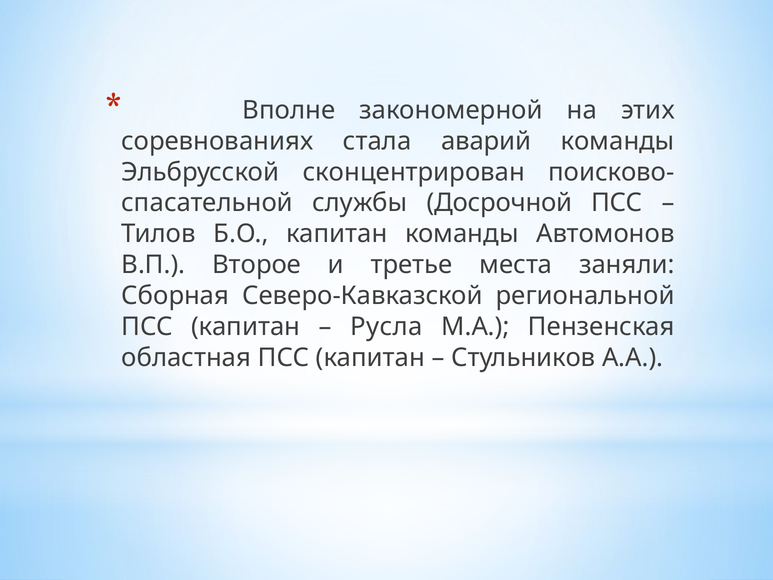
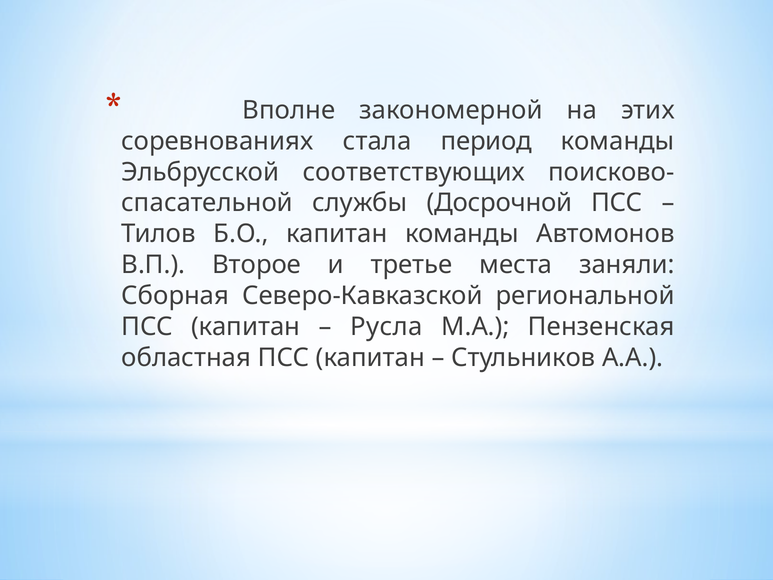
аварий: аварий -> период (486, 141)
сконцентрирован: сконцентрирован -> соответствующих (414, 172)
